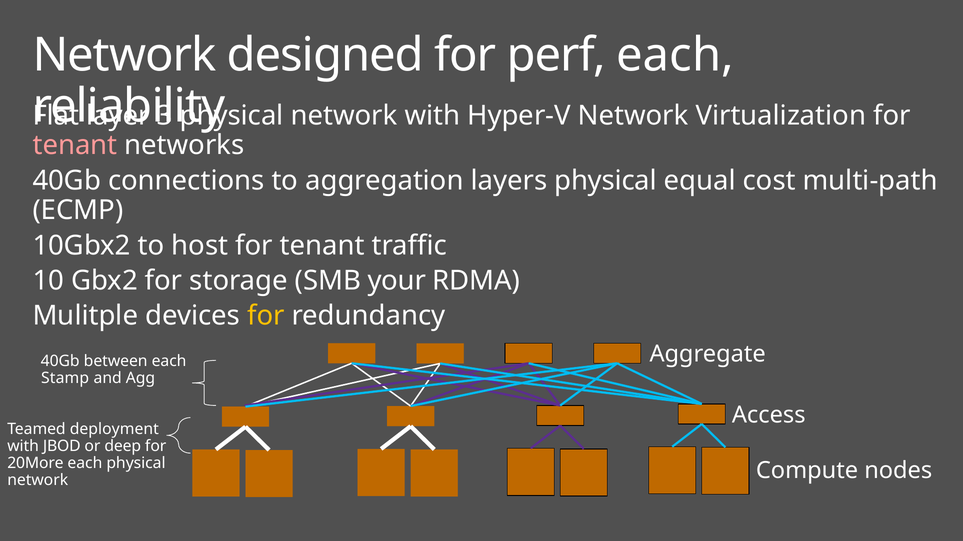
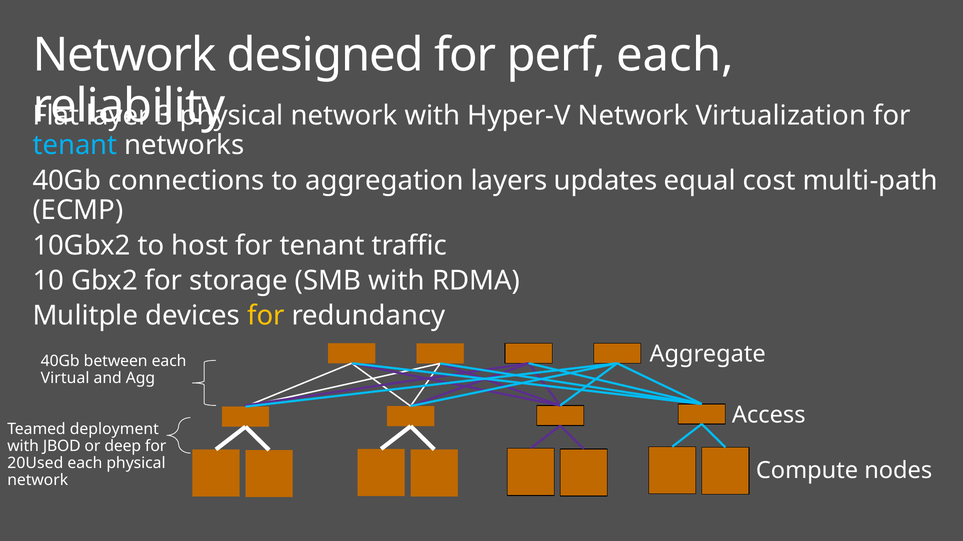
tenant colour: pink -> light blue (75, 145)
layers physical: physical -> updates (606, 181)
SMB your: your -> with (396, 281)
Stamp: Stamp -> Virtual (65, 378)
20More: 20More -> 20Used (35, 464)
